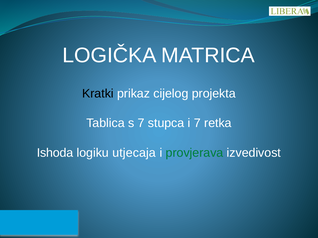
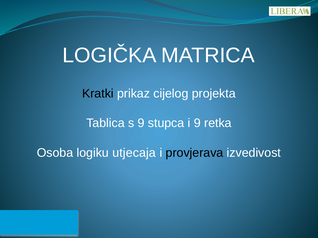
s 7: 7 -> 9 (141, 123)
i 7: 7 -> 9 (197, 123)
Ishoda: Ishoda -> Osoba (55, 153)
provjerava colour: green -> black (194, 153)
